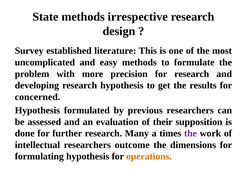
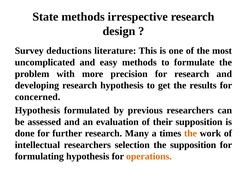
established: established -> deductions (69, 51)
the colour: purple -> orange (191, 134)
outcome: outcome -> selection (132, 145)
the dimensions: dimensions -> supposition (193, 145)
